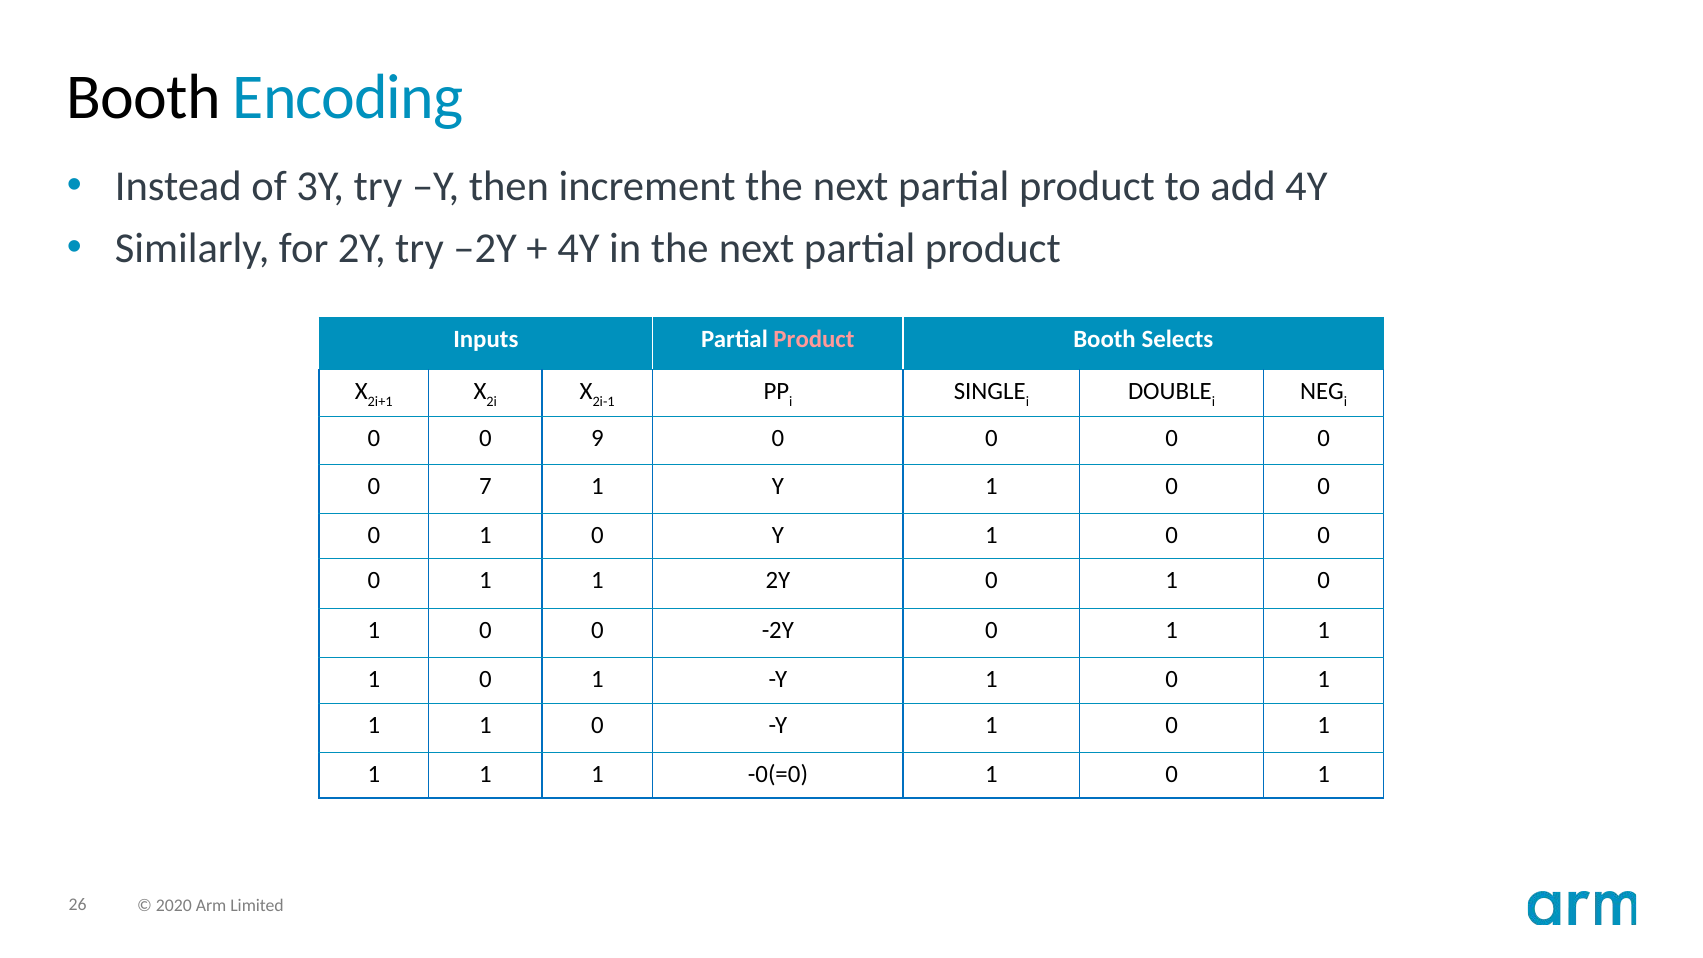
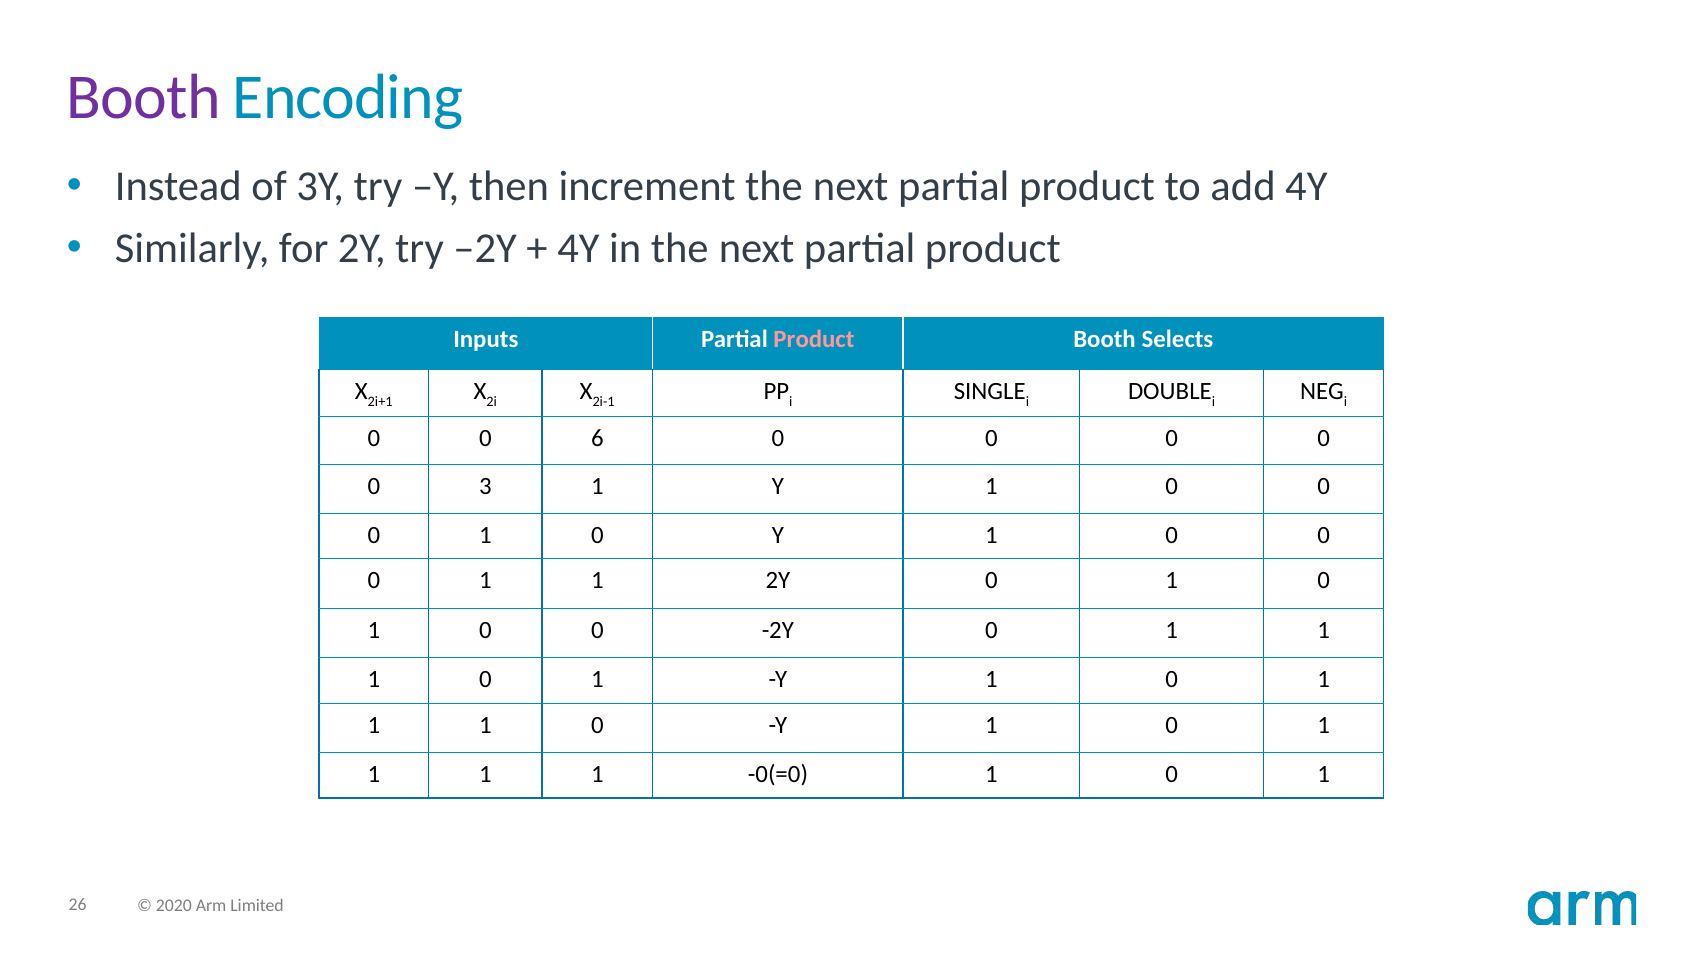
Booth colour: black -> purple (144, 98)
9: 9 -> 6 (597, 438)
7: 7 -> 3 (485, 486)
